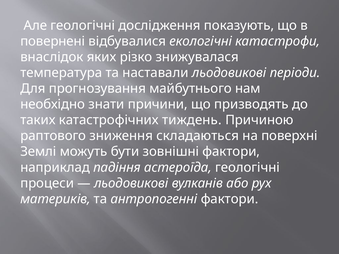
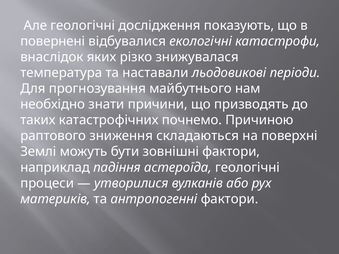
тиждень: тиждень -> почнемо (192, 120)
льодовикові: льодовикові -> утворилися (131, 183)
